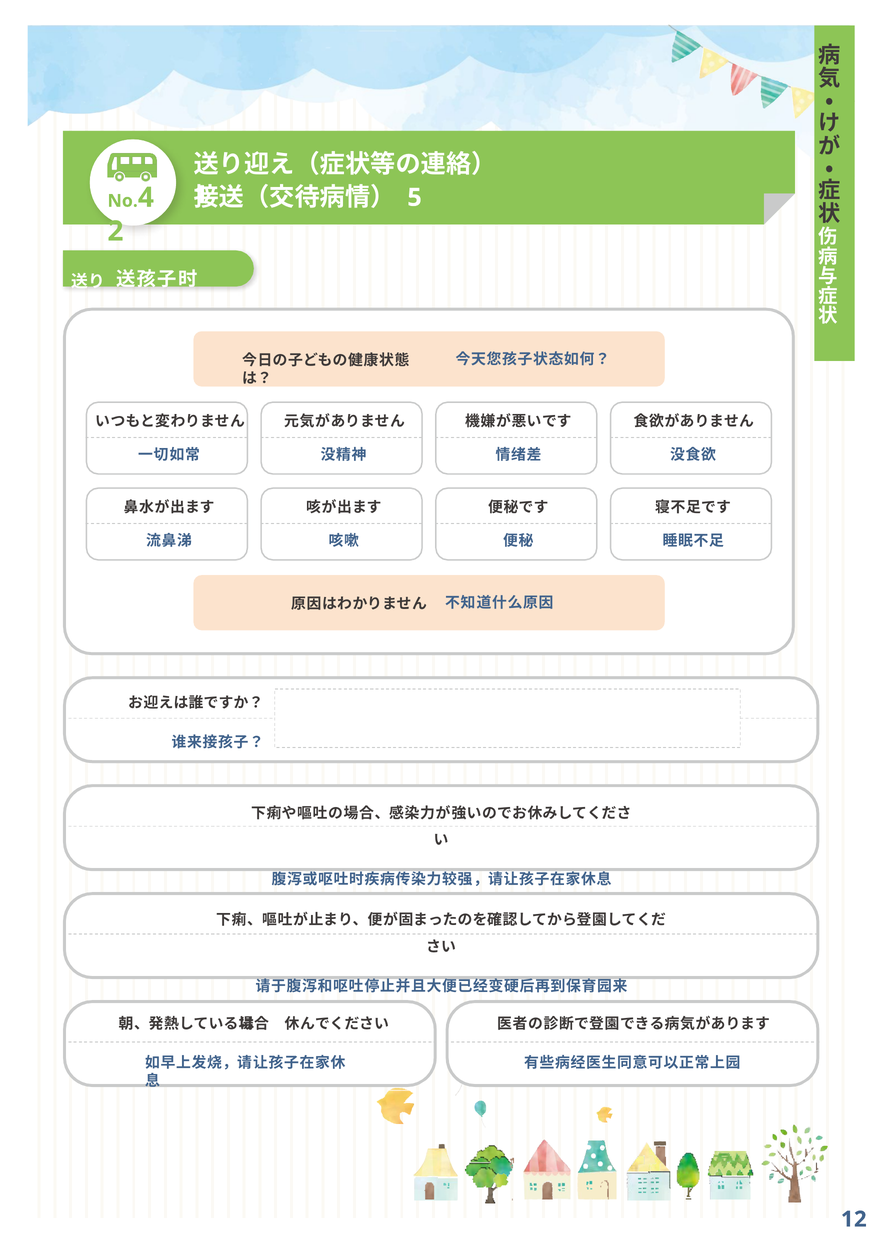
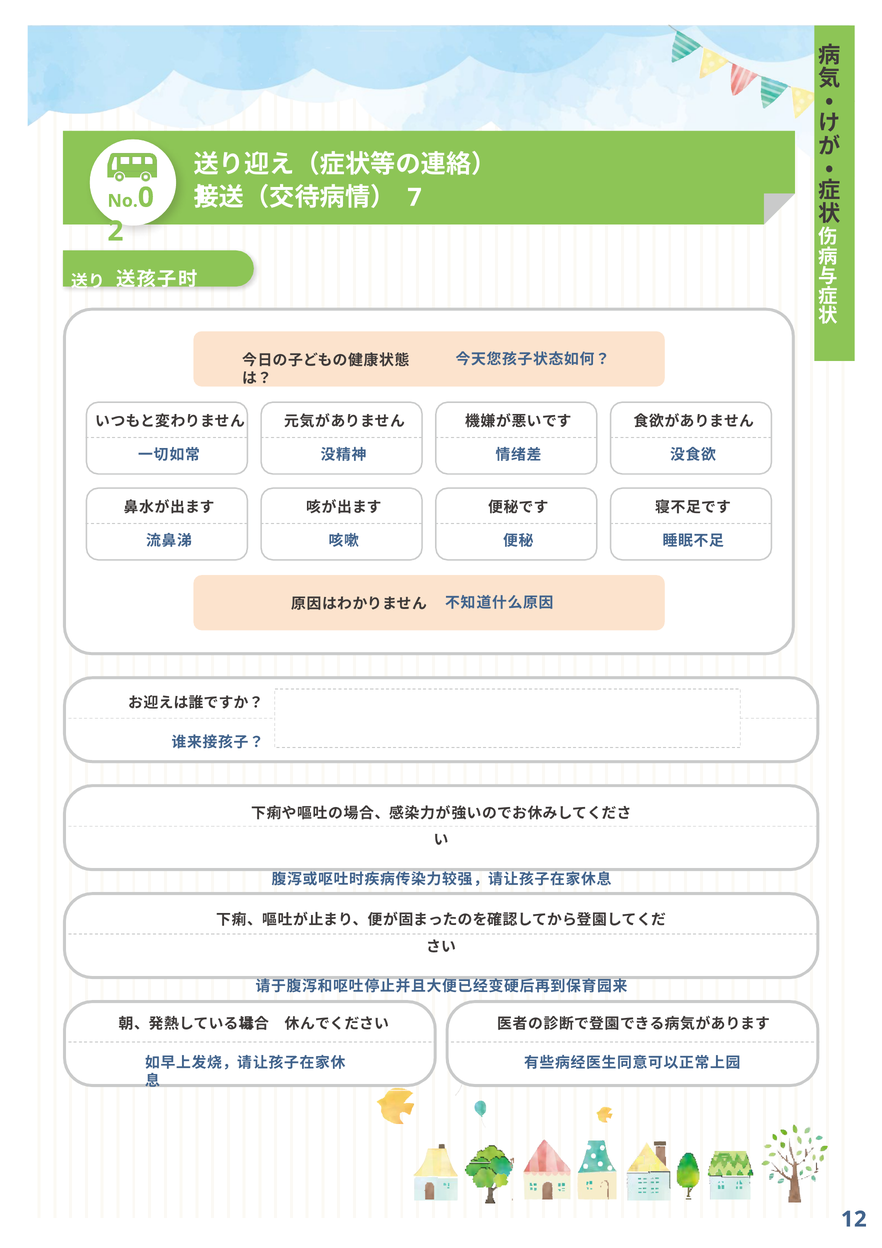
5: 5 -> 7 (415, 198)
4: 4 -> 0 (146, 197)
